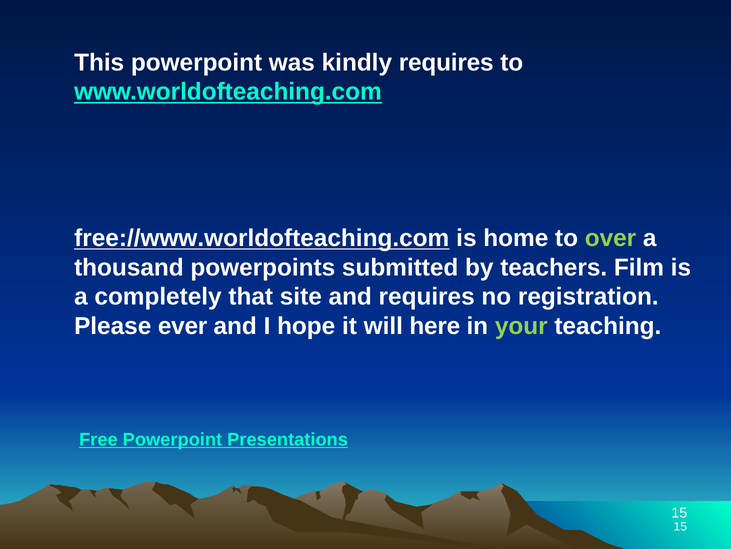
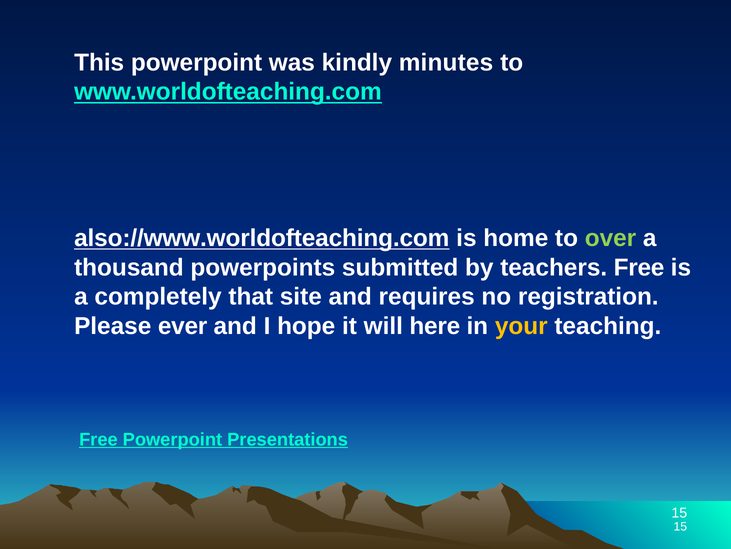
kindly requires: requires -> minutes (446, 63)
free://www.worldofteaching.com: free://www.worldofteaching.com -> also://www.worldofteaching.com (262, 238)
teachers Film: Film -> Free (639, 267)
your colour: light green -> yellow (521, 326)
